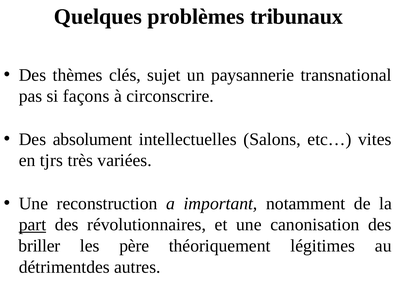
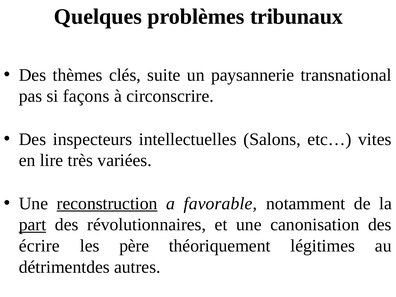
sujet: sujet -> suite (164, 75)
absolument: absolument -> inspecteurs (93, 139)
tjrs: tjrs -> lire (51, 160)
reconstruction underline: none -> present (107, 204)
important: important -> favorable (220, 204)
briller: briller -> écrire (39, 246)
